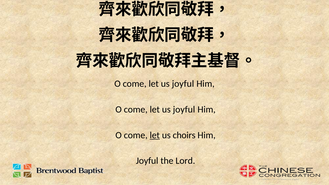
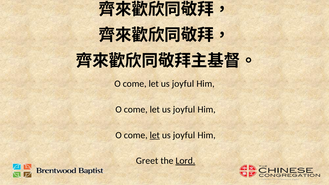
choirs: choirs -> joyful (184, 135)
Joyful: Joyful -> Greet (147, 161)
Lord underline: none -> present (185, 161)
